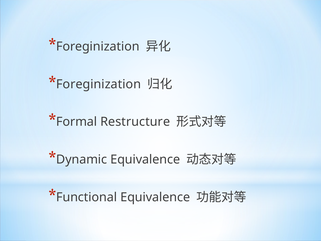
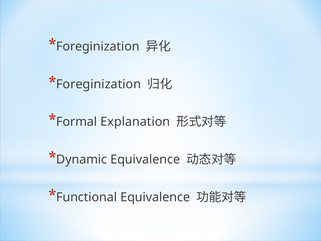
Restructure: Restructure -> Explanation (135, 122)
